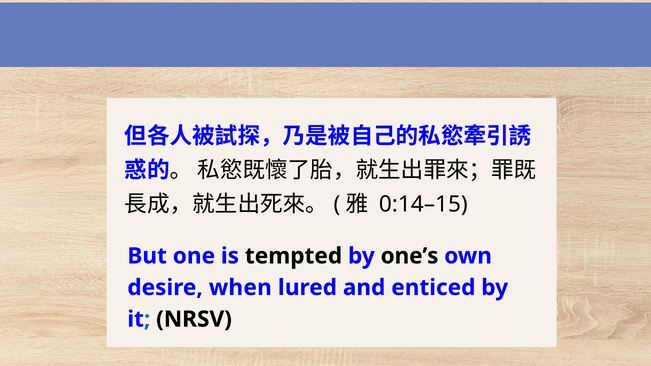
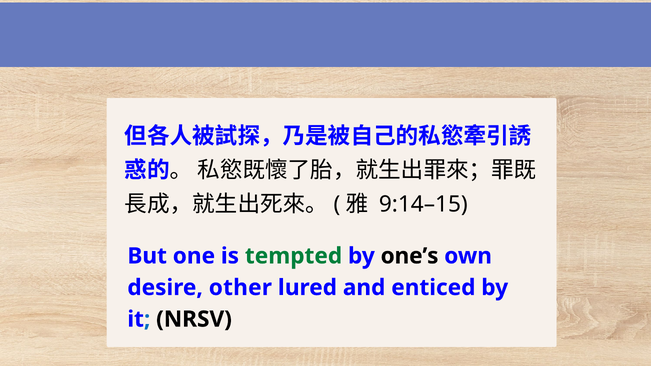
0:14–15: 0:14–15 -> 9:14–15 (423, 204)
tempted colour: black -> green (294, 256)
when: when -> other (240, 288)
